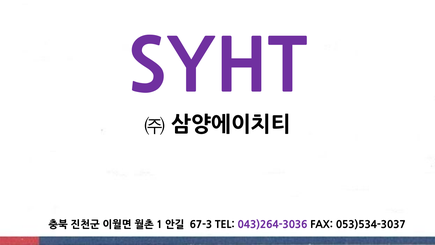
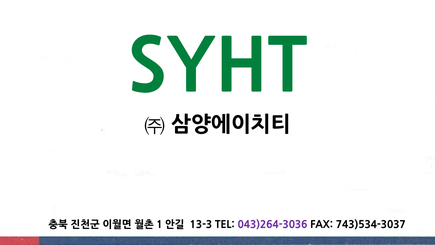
SYHT colour: purple -> green (217, 68)
67-3: 67-3 -> 13-3 (201, 224)
053)534-3037: 053)534-3037 -> 743)534-3037 (371, 224)
